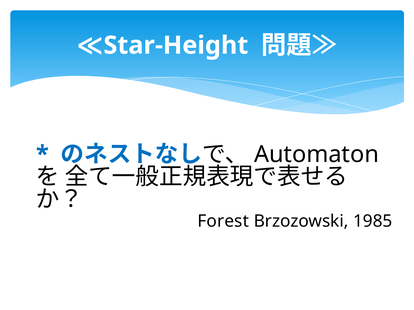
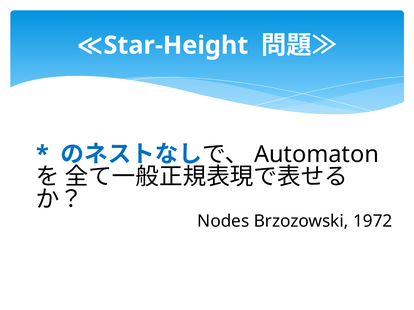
Forest: Forest -> Nodes (223, 221)
1985: 1985 -> 1972 (373, 221)
